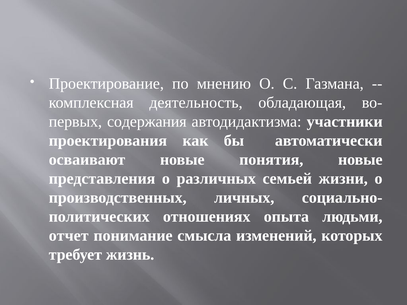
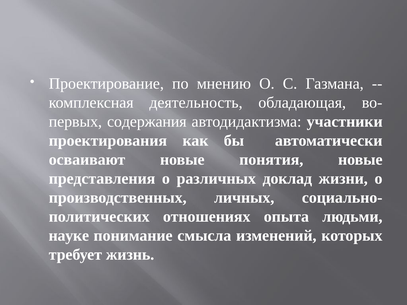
семьей: семьей -> доклад (287, 179)
отчет: отчет -> науке (69, 236)
